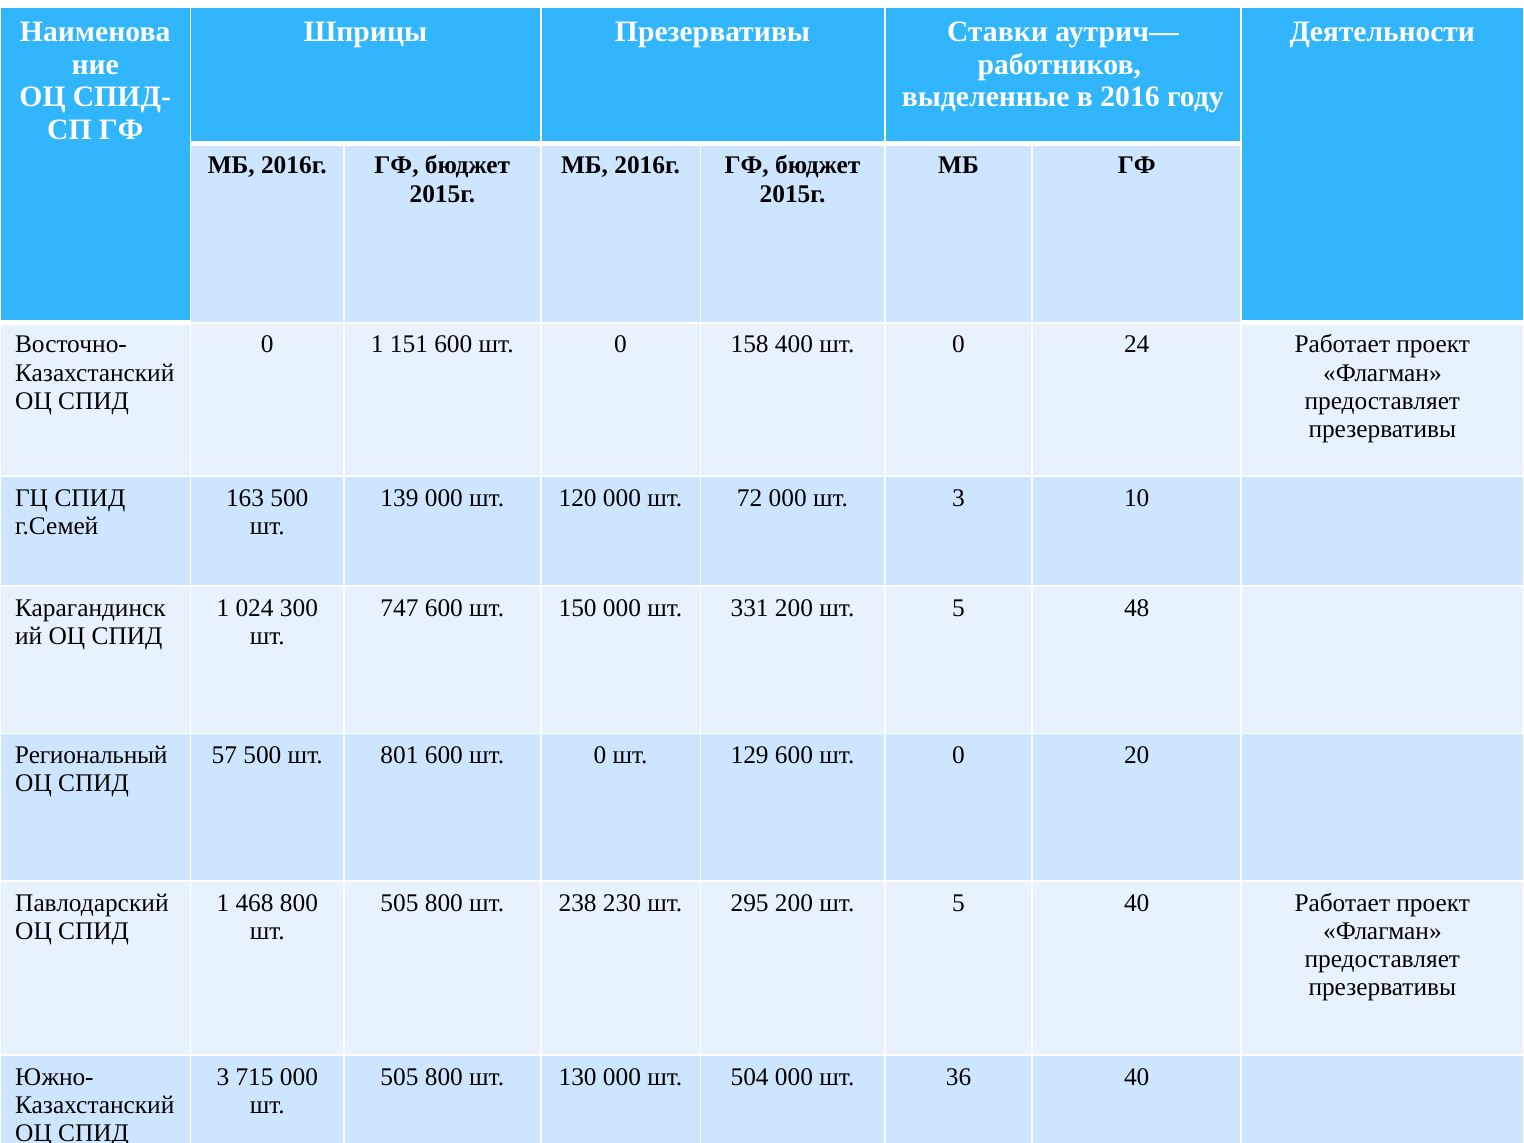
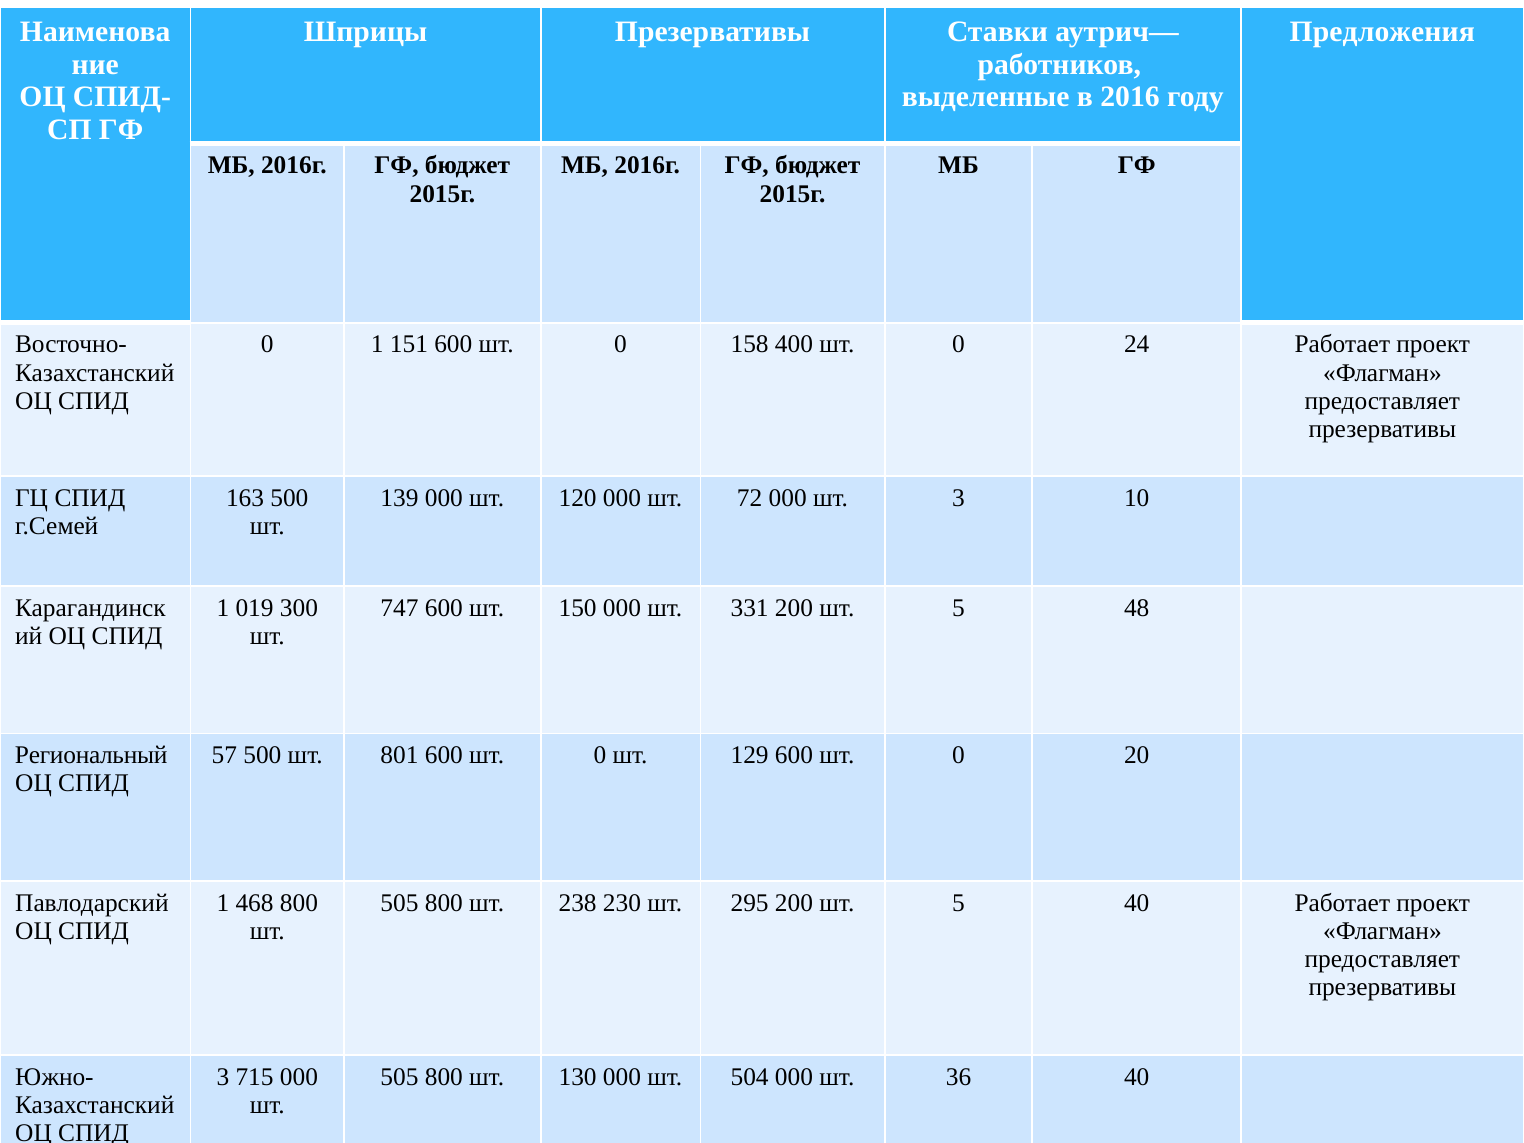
Деятельности: Деятельности -> Предложения (1382, 32)
024: 024 -> 019 (255, 608)
